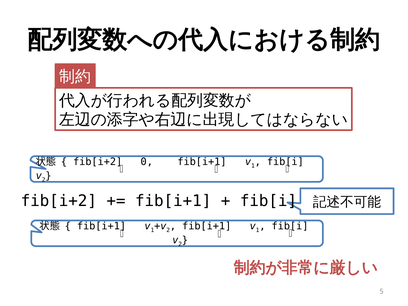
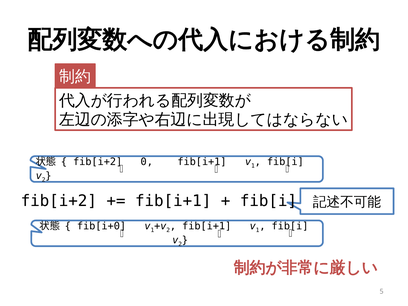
fib[i+1: fib[i+1 -> fib[i+0 (102, 226)
